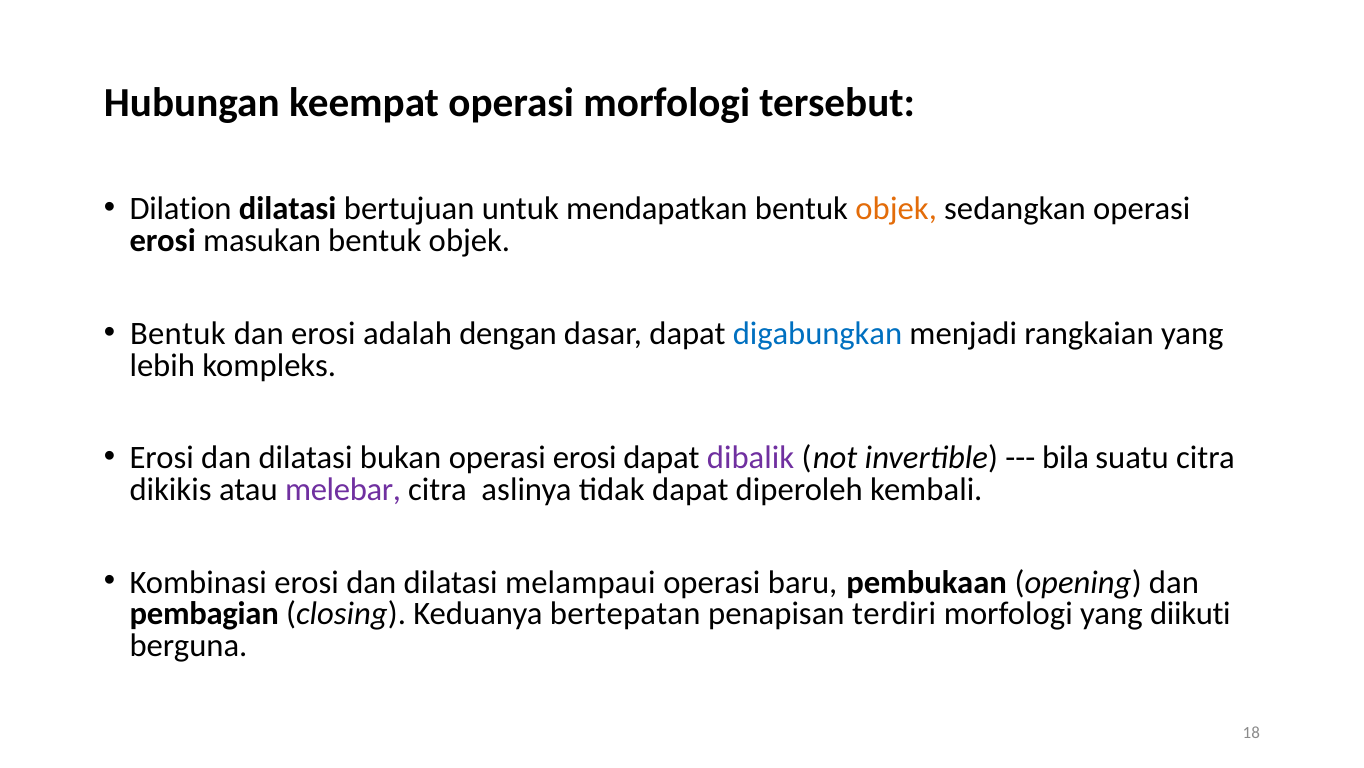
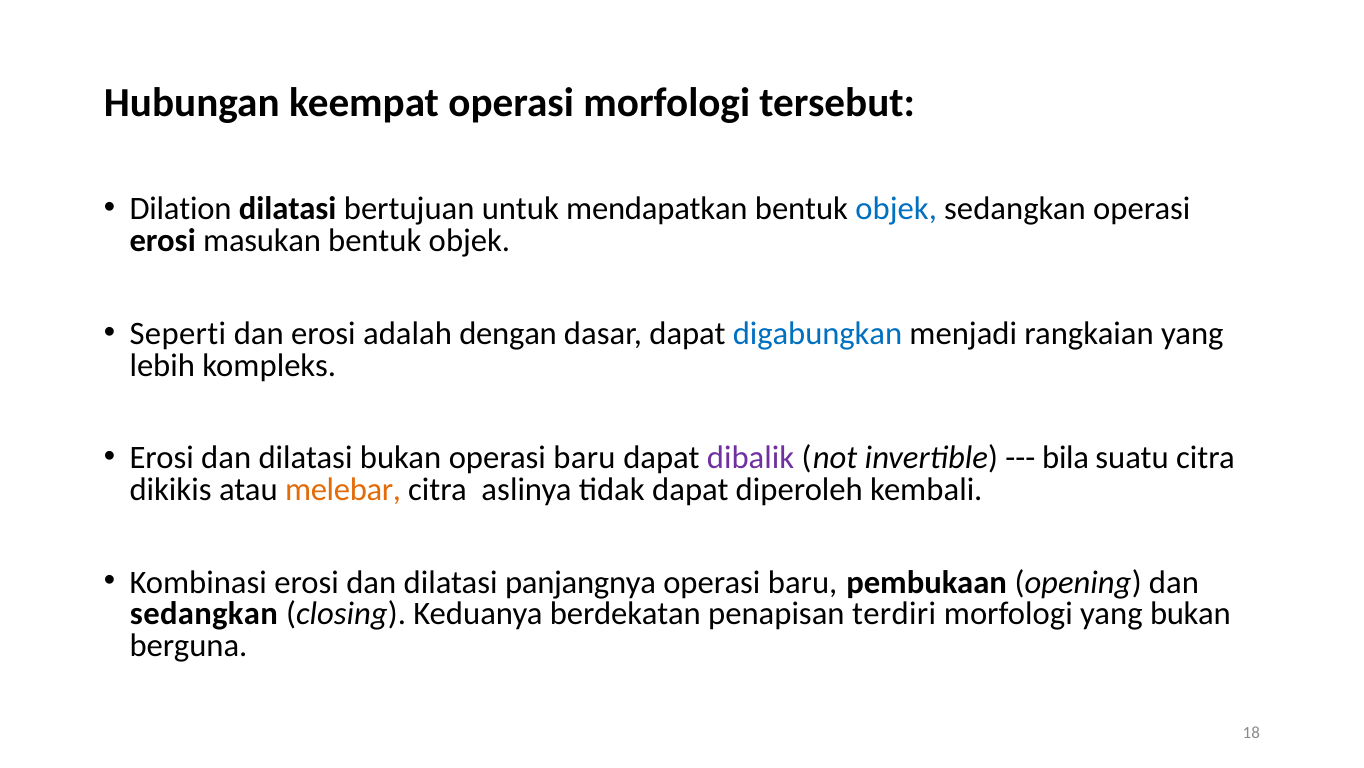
objek colour: orange -> blue (896, 209)
Bentuk: Bentuk -> Seperti (178, 333)
bukan operasi erosi: erosi -> baru (584, 457)
melebar colour: purple -> orange (343, 489)
melampaui: melampaui -> panjangnya (581, 582)
pembagian: pembagian -> sedangkan (204, 613)
bertepatan: bertepatan -> berdekatan (625, 613)
yang diikuti: diikuti -> bukan (1190, 613)
